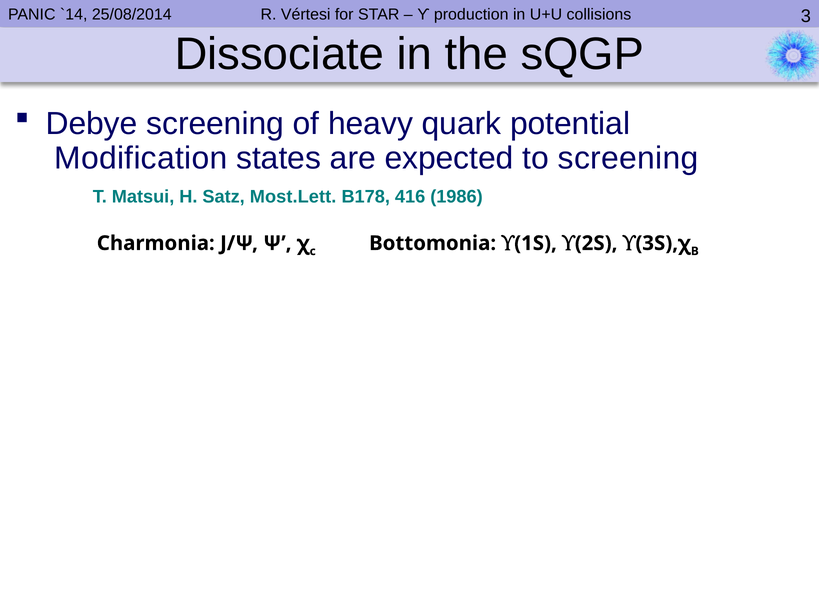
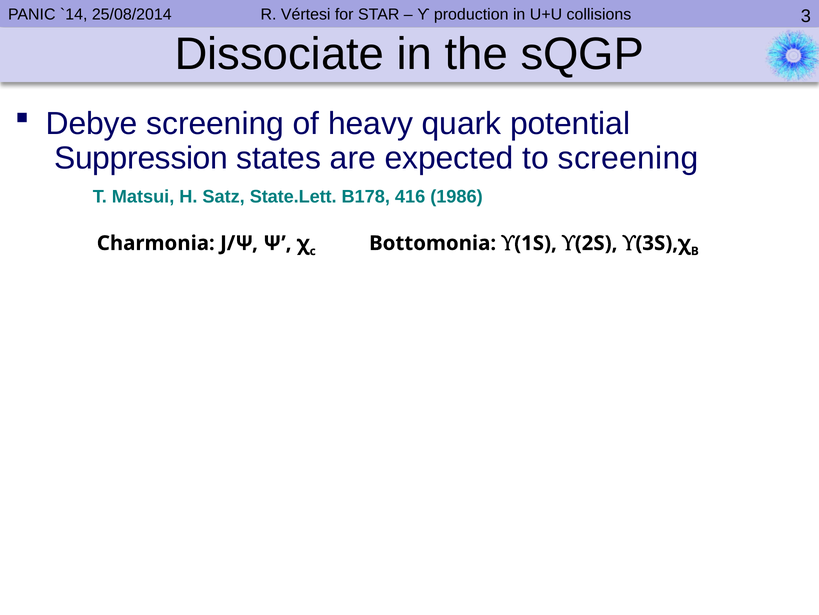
Modification: Modification -> Suppression (141, 158)
Most.Lett: Most.Lett -> State.Lett (293, 196)
